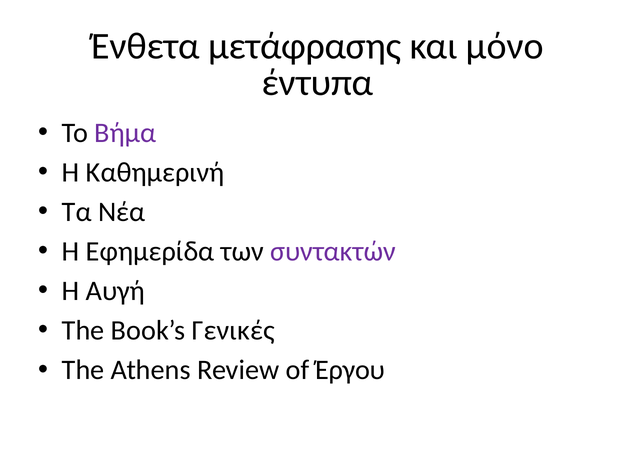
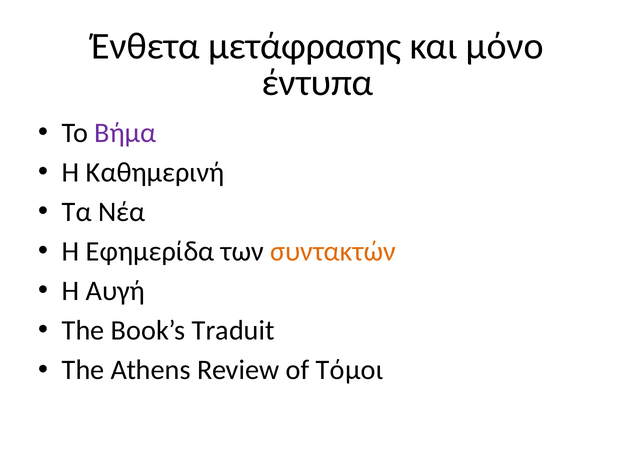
συντακτών colour: purple -> orange (333, 252)
Γενικές: Γενικές -> Traduit (233, 331)
Έργου: Έργου -> Τόμοι (350, 370)
